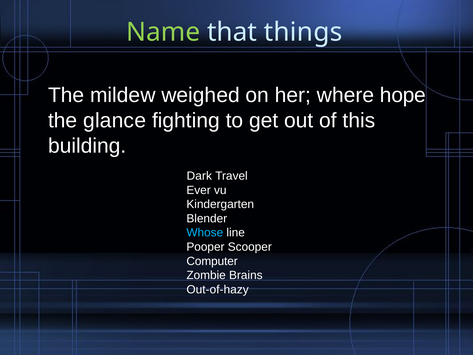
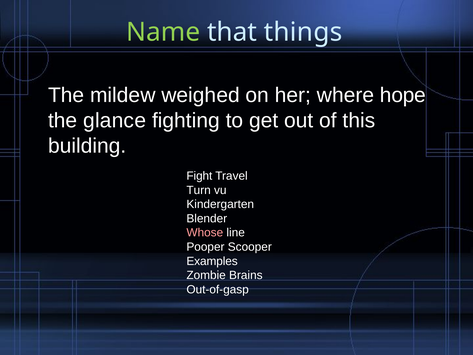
Dark: Dark -> Fight (199, 176)
Ever: Ever -> Turn (199, 190)
Whose colour: light blue -> pink (205, 233)
Computer: Computer -> Examples (212, 261)
Out-of-hazy: Out-of-hazy -> Out-of-gasp (218, 289)
